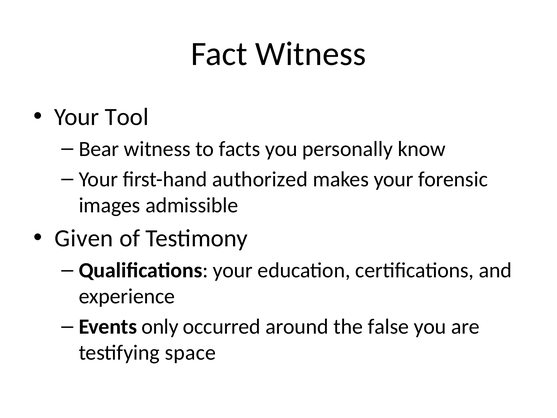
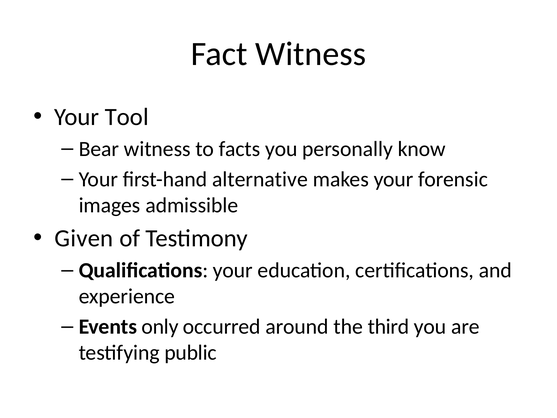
authorized: authorized -> alternative (260, 179)
false: false -> third (388, 327)
space: space -> public (191, 353)
